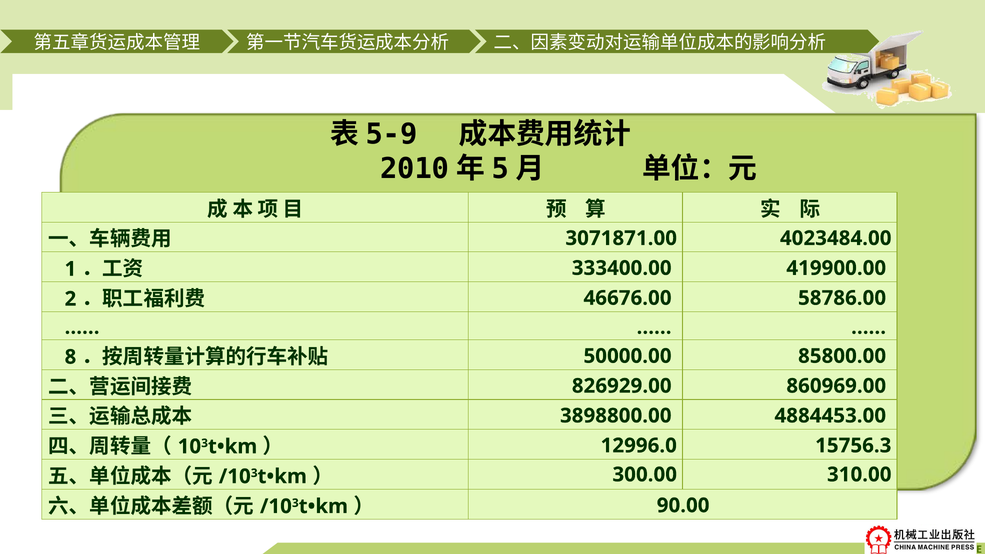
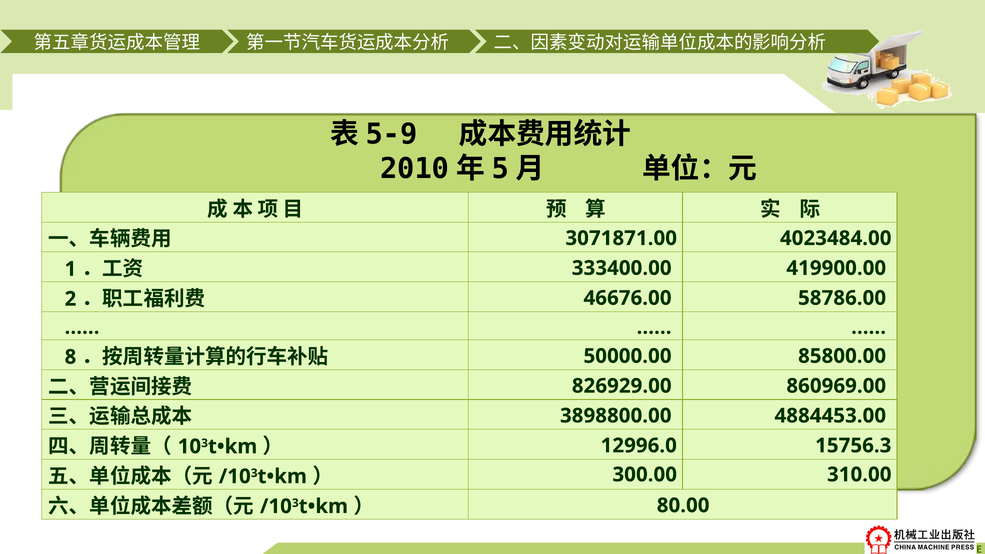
90.00: 90.00 -> 80.00 (683, 505)
